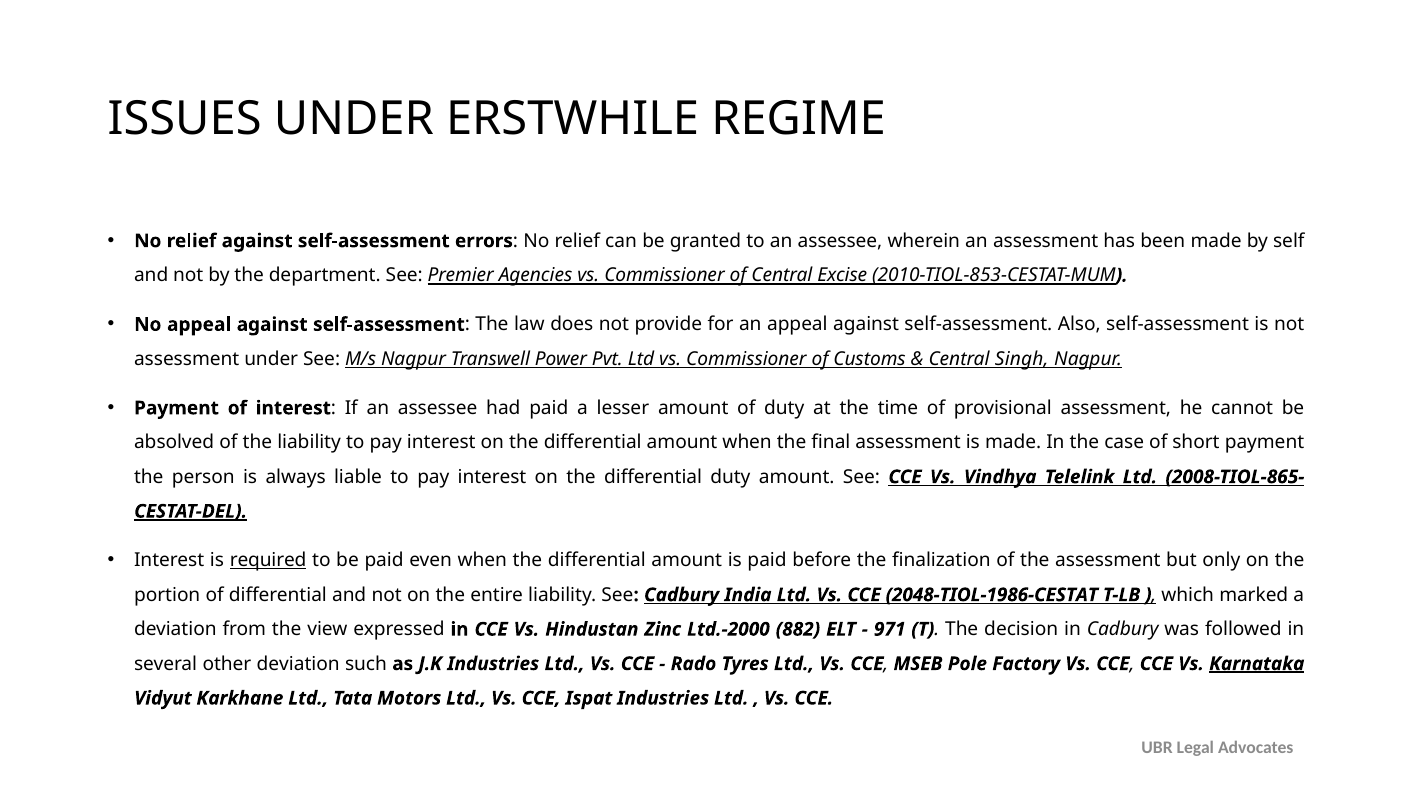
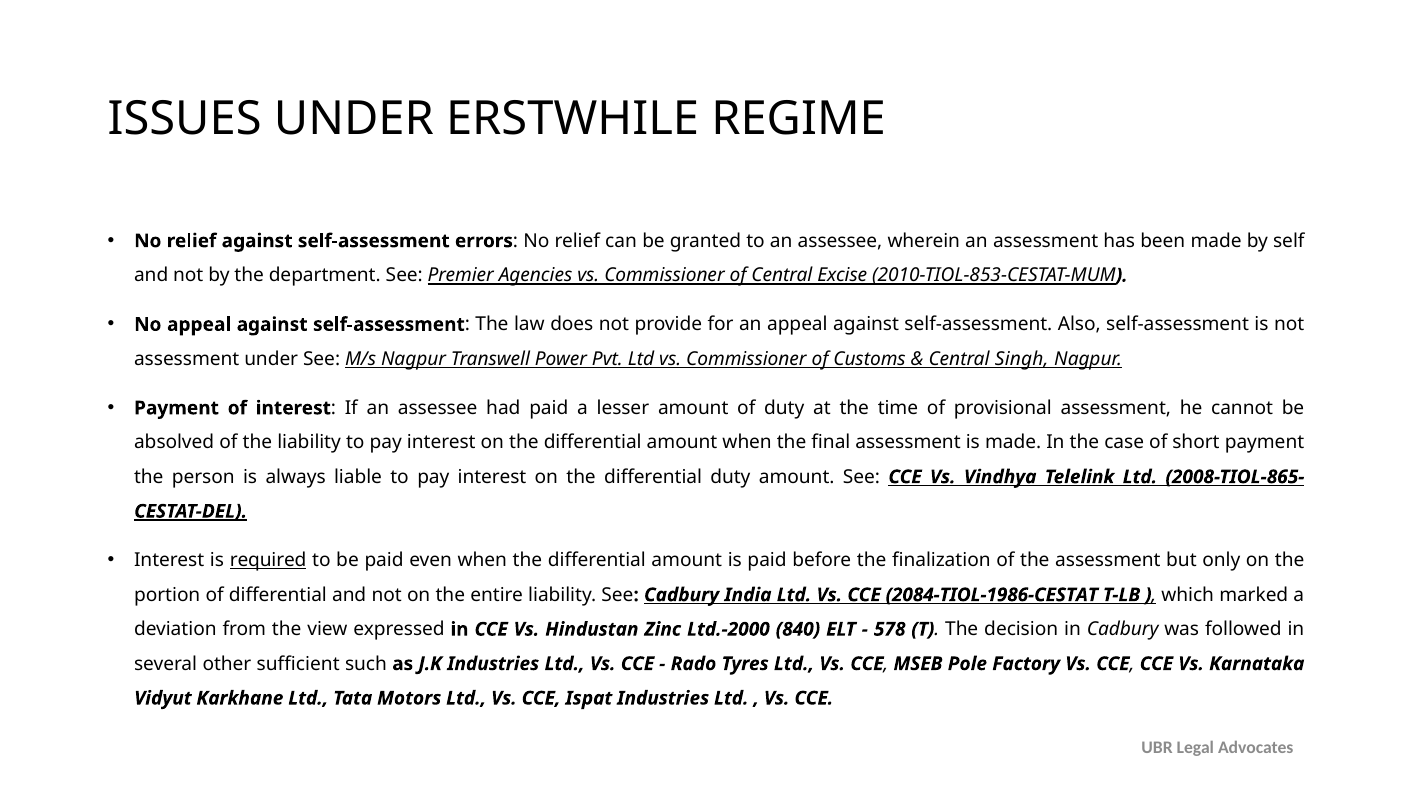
2048-TIOL-1986-CESTAT: 2048-TIOL-1986-CESTAT -> 2084-TIOL-1986-CESTAT (992, 595)
882: 882 -> 840 (798, 630)
971: 971 -> 578 (890, 630)
other deviation: deviation -> sufficient (298, 664)
Karnataka underline: present -> none (1257, 664)
